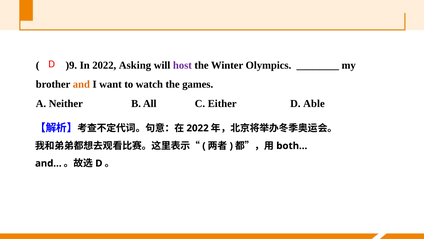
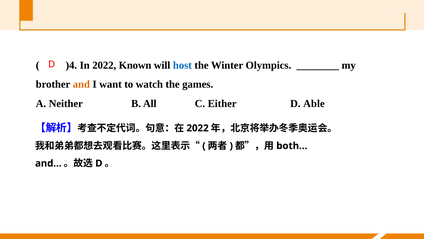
)9: )9 -> )4 (71, 65)
Asking: Asking -> Known (135, 65)
host colour: purple -> blue (182, 65)
